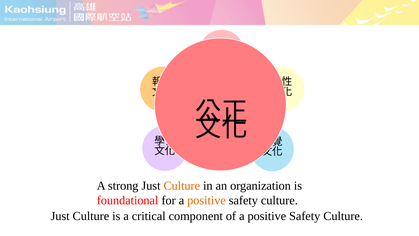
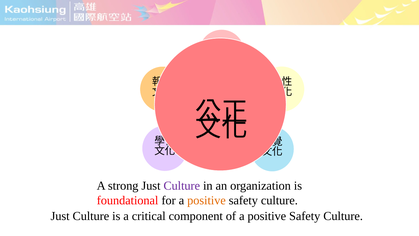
Culture colour: orange -> purple (182, 186)
